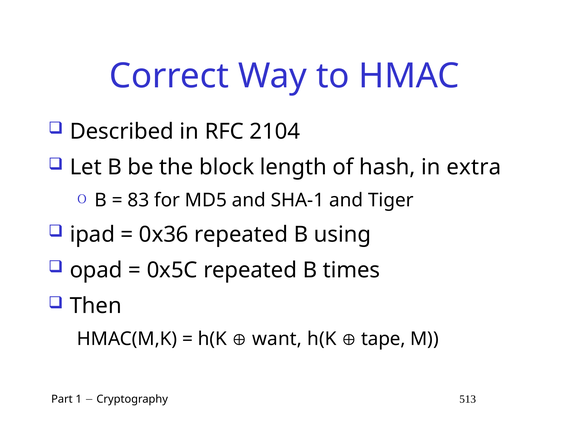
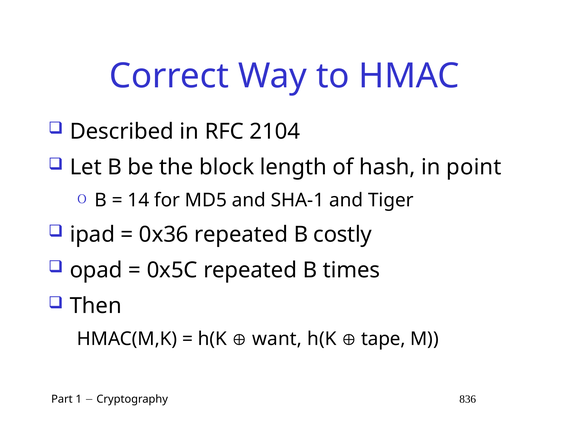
extra: extra -> point (474, 167)
83: 83 -> 14 (138, 200)
using: using -> costly (343, 234)
513: 513 -> 836 (468, 399)
